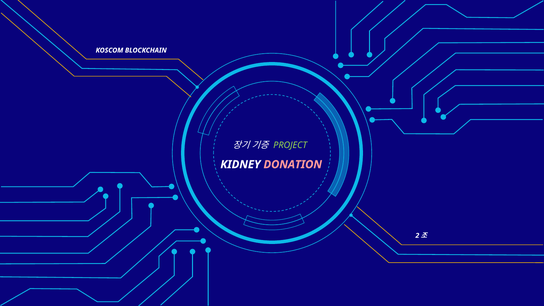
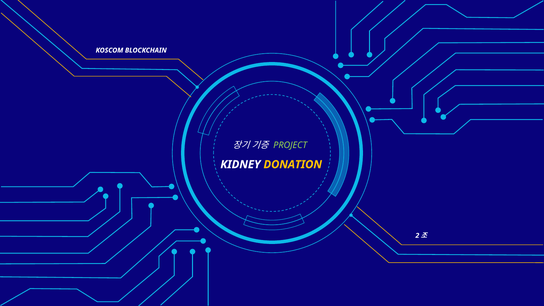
DONATION colour: pink -> yellow (293, 164)
